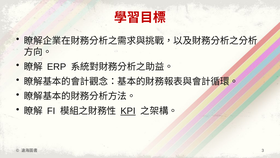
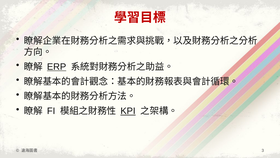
ERP underline: none -> present (57, 67)
